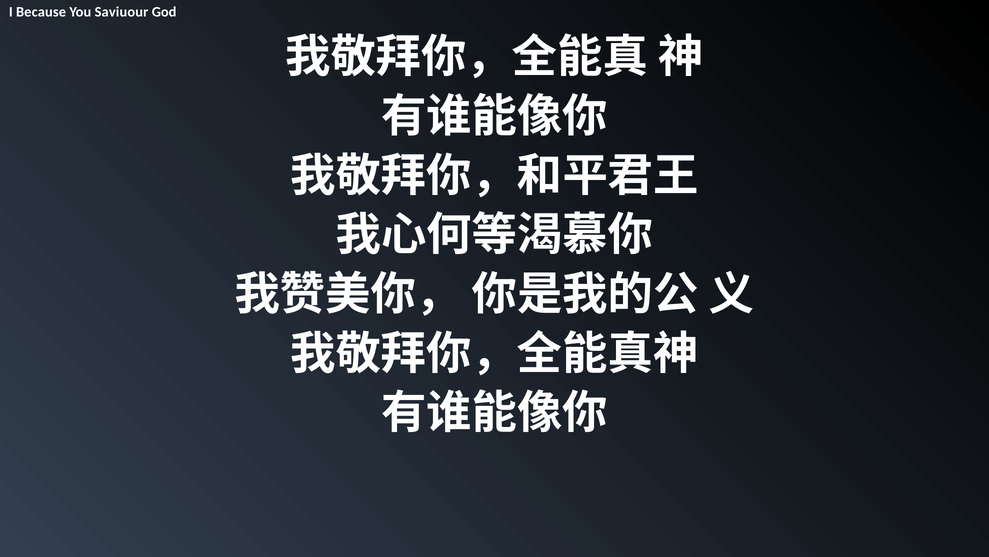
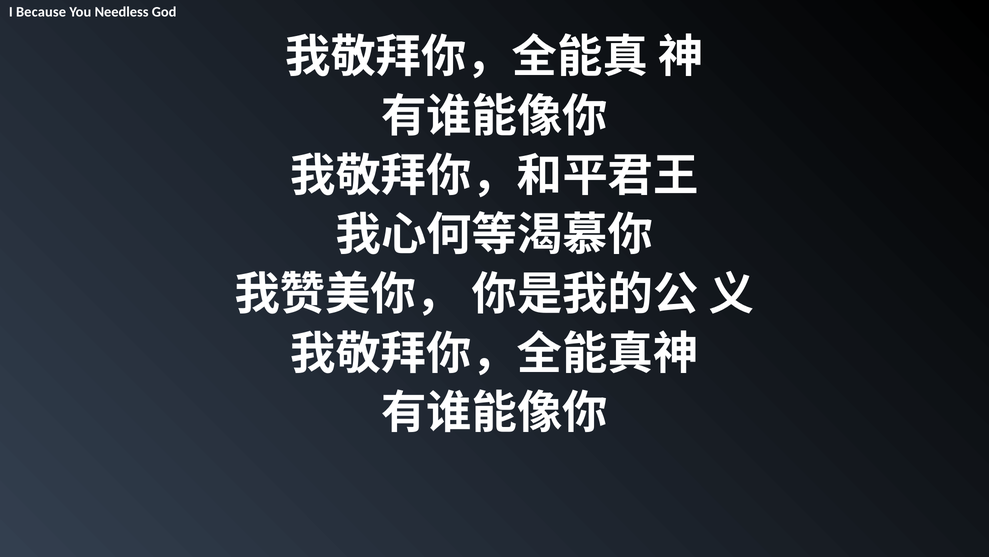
Saviuour: Saviuour -> Needless (122, 12)
